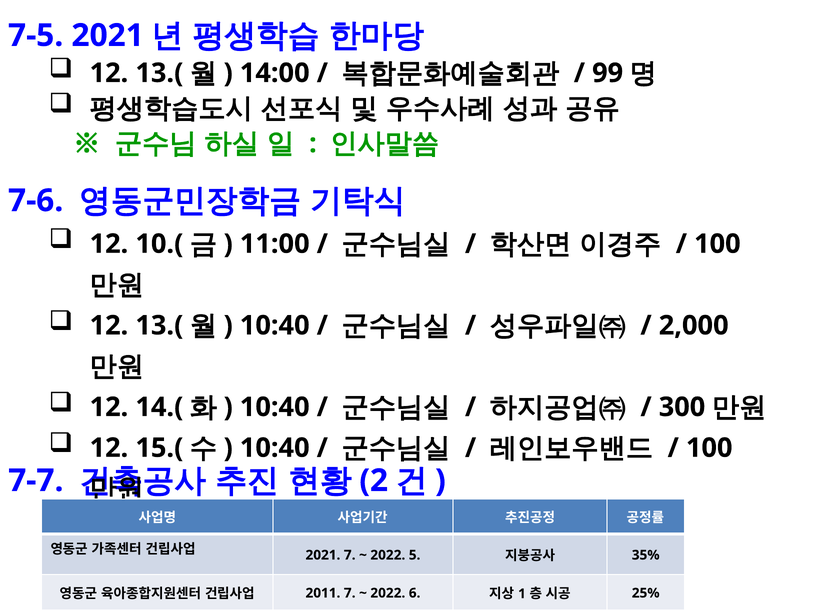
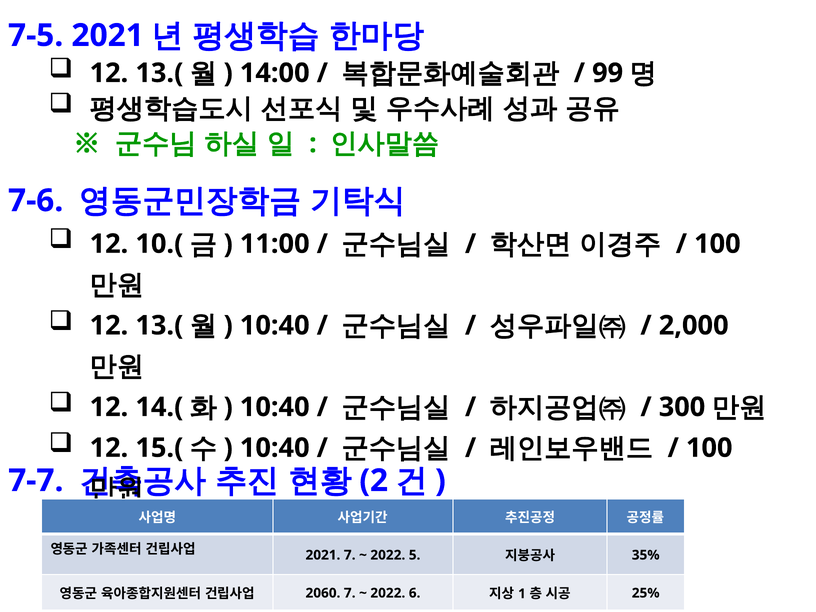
2011: 2011 -> 2060 (323, 593)
